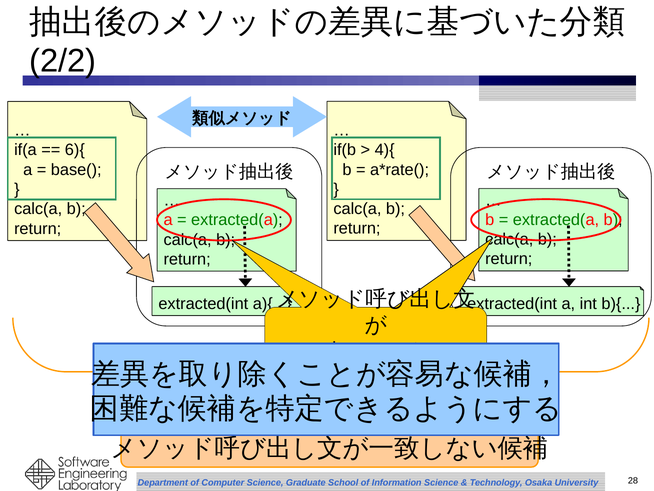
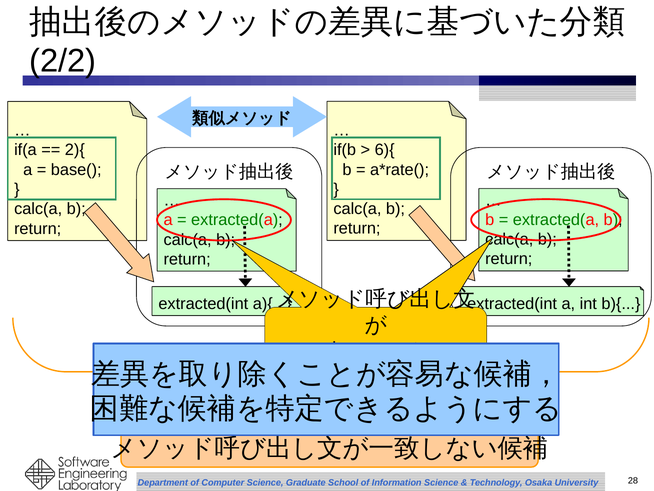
4){: 4){ -> 6){ (385, 150)
6){: 6){ -> 2){ (75, 150)
